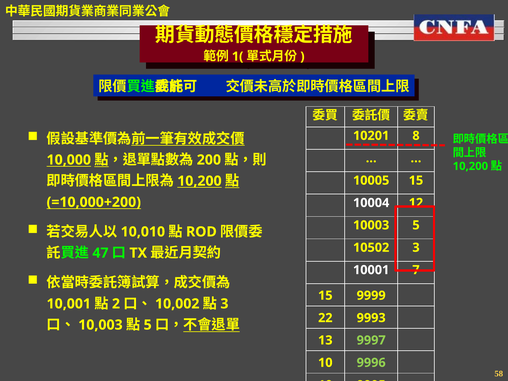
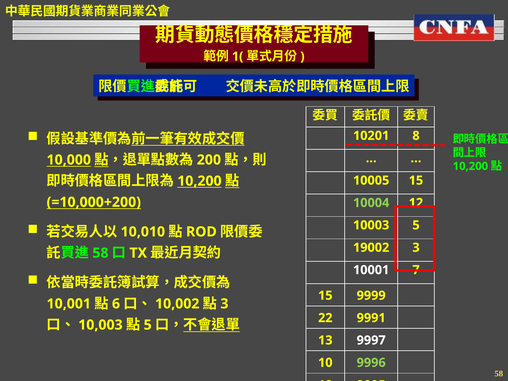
10004 colour: white -> light green (371, 203)
10502: 10502 -> 19002 (371, 248)
47: 47 -> 58 (100, 253)
2: 2 -> 6 (116, 304)
9993: 9993 -> 9991 (371, 318)
9997 colour: light green -> white (371, 340)
